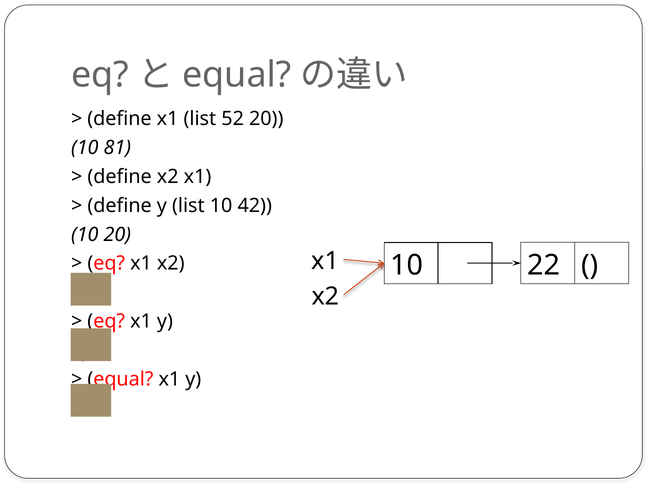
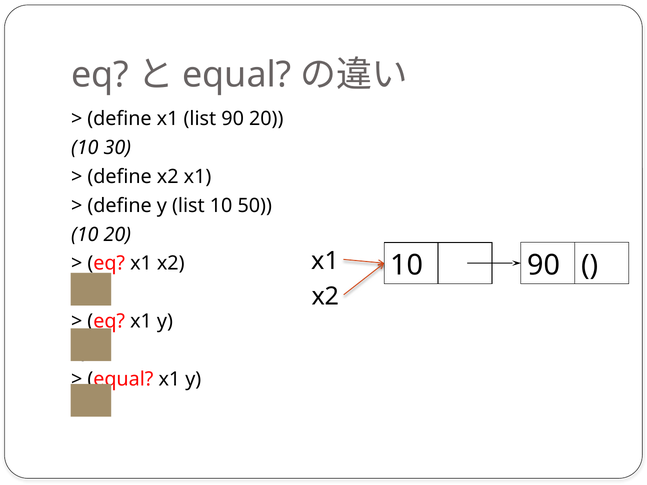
list 52: 52 -> 90 (233, 119)
81: 81 -> 30 (117, 148)
42: 42 -> 50 (255, 206)
10 22: 22 -> 90 (544, 265)
